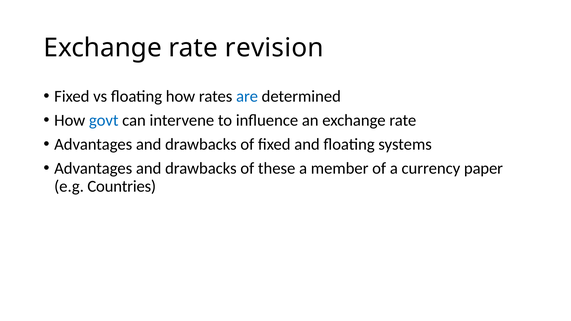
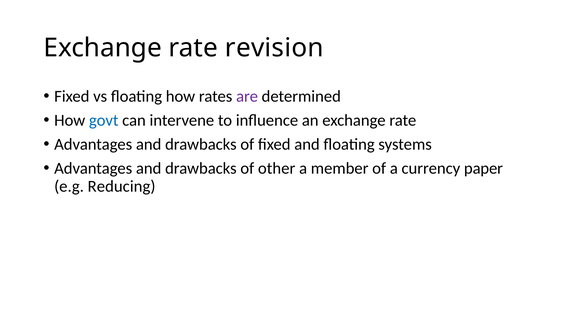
are colour: blue -> purple (247, 97)
these: these -> other (277, 168)
Countries: Countries -> Reducing (122, 186)
